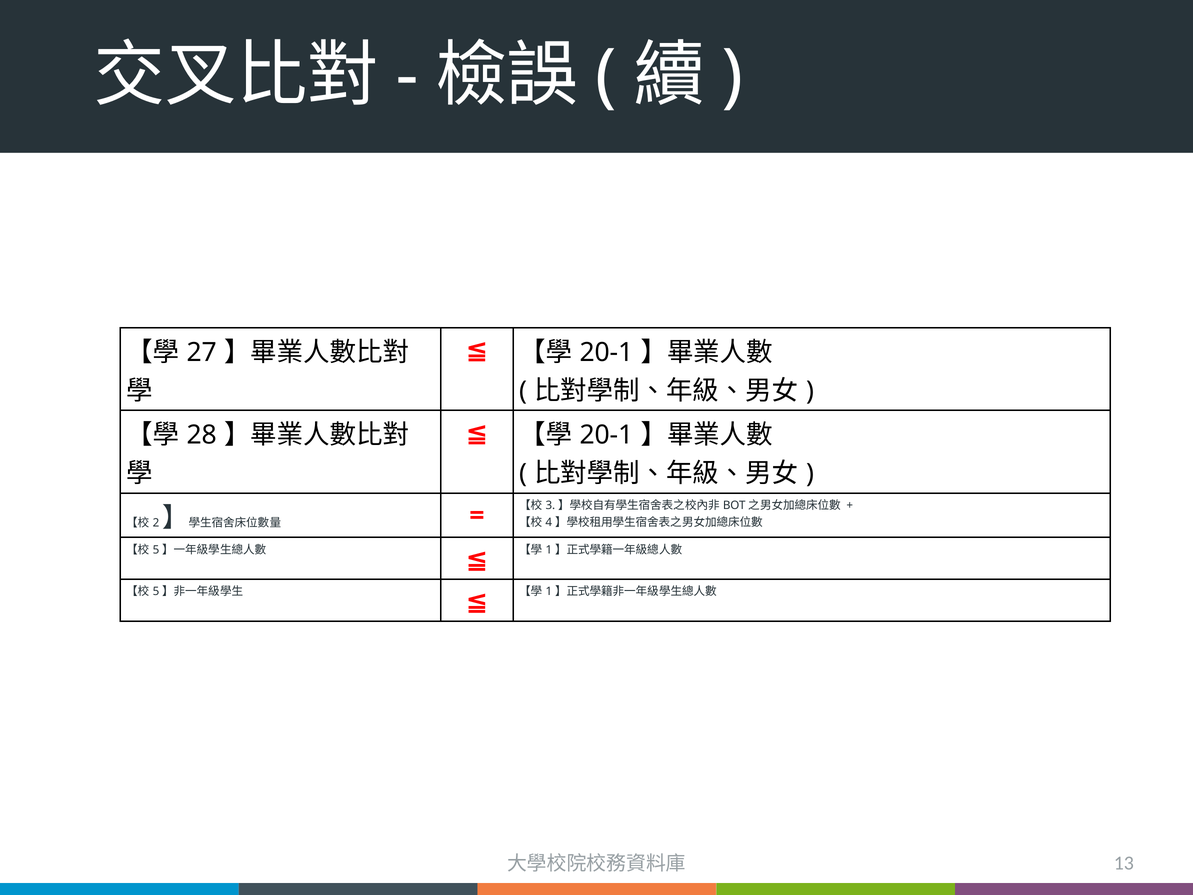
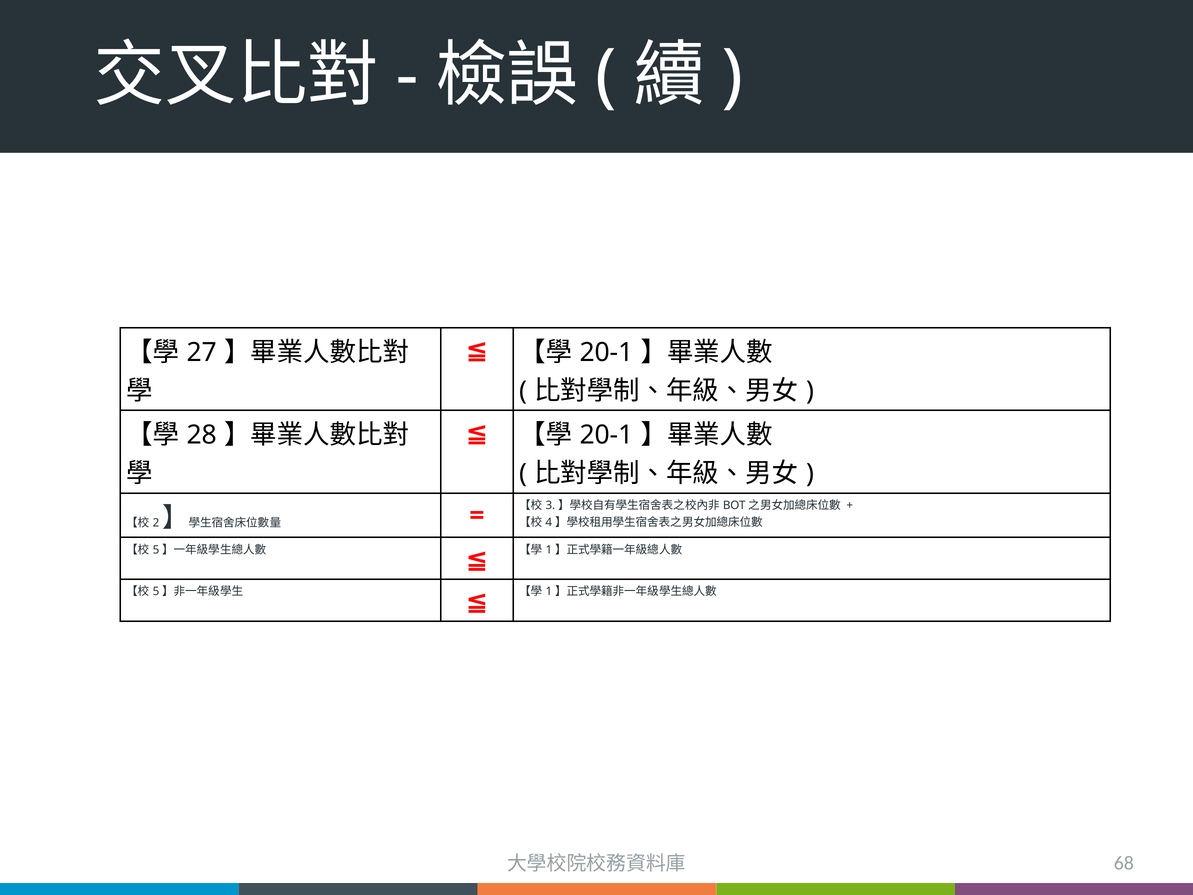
13: 13 -> 68 (1124, 863)
